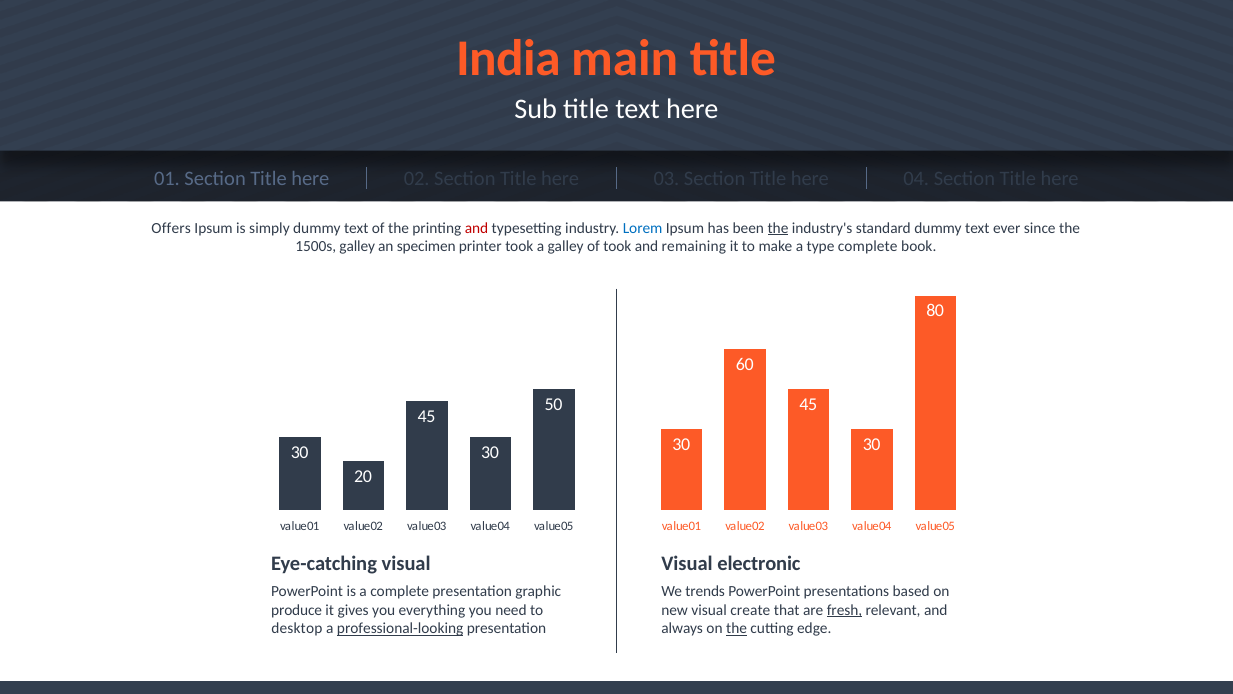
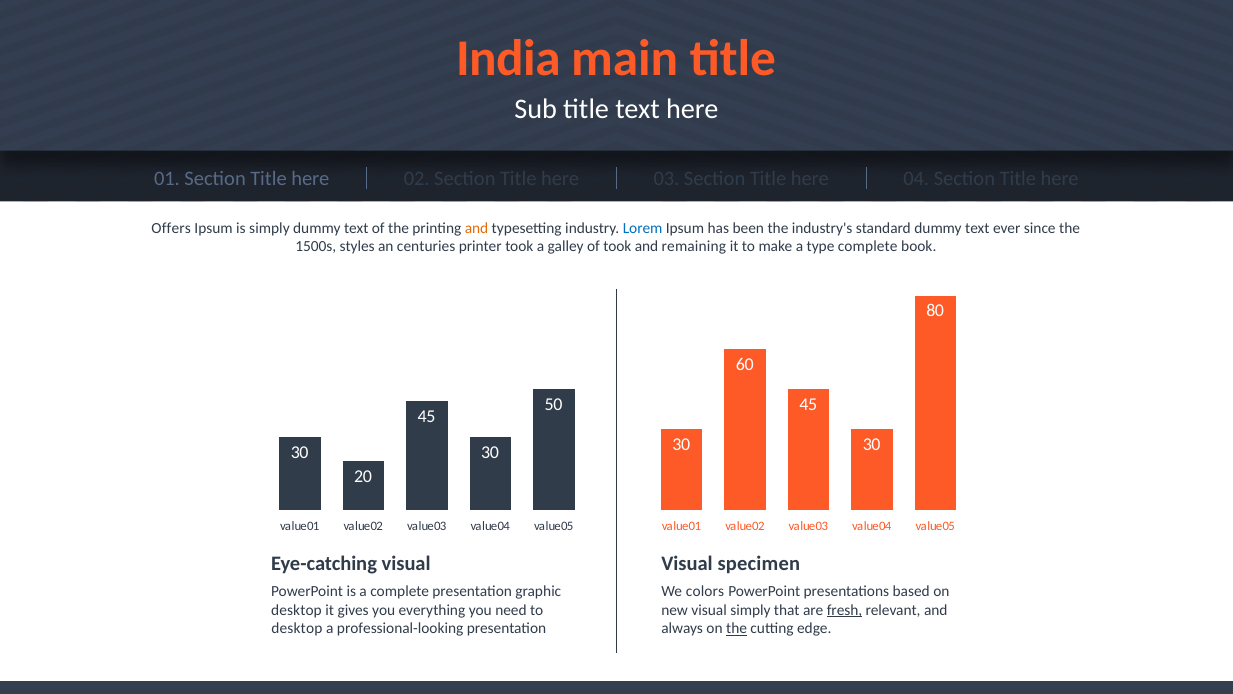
and colour: red -> orange (477, 228)
the underline: present -> none (778, 228)
1500s galley: galley -> styles (357, 246)
specimen: specimen -> centuries (426, 246)
electronic: electronic -> specimen (759, 564)
trends: trends -> colors (705, 591)
produce: produce -> desktop (296, 610)
visual create: create -> simply (750, 610)
professional-looking underline: present -> none (400, 628)
